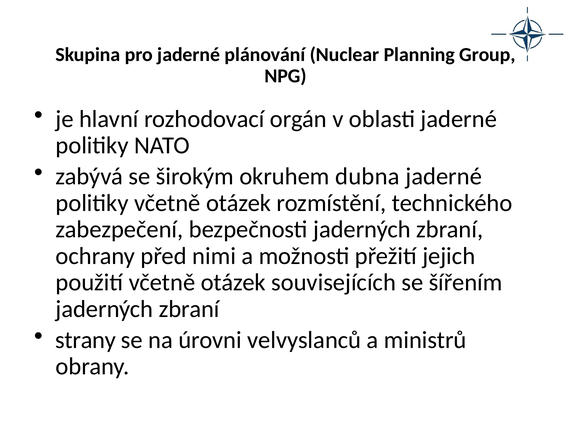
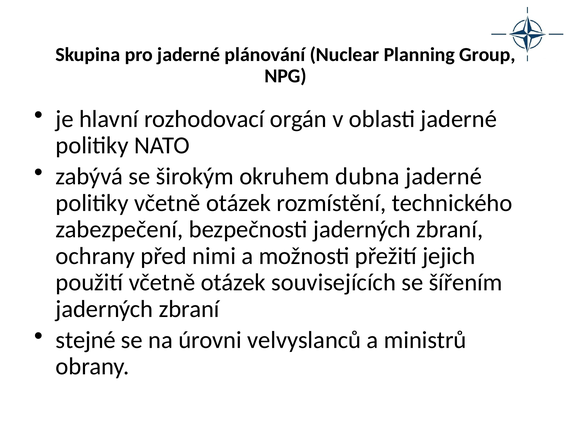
strany: strany -> stejné (86, 340)
